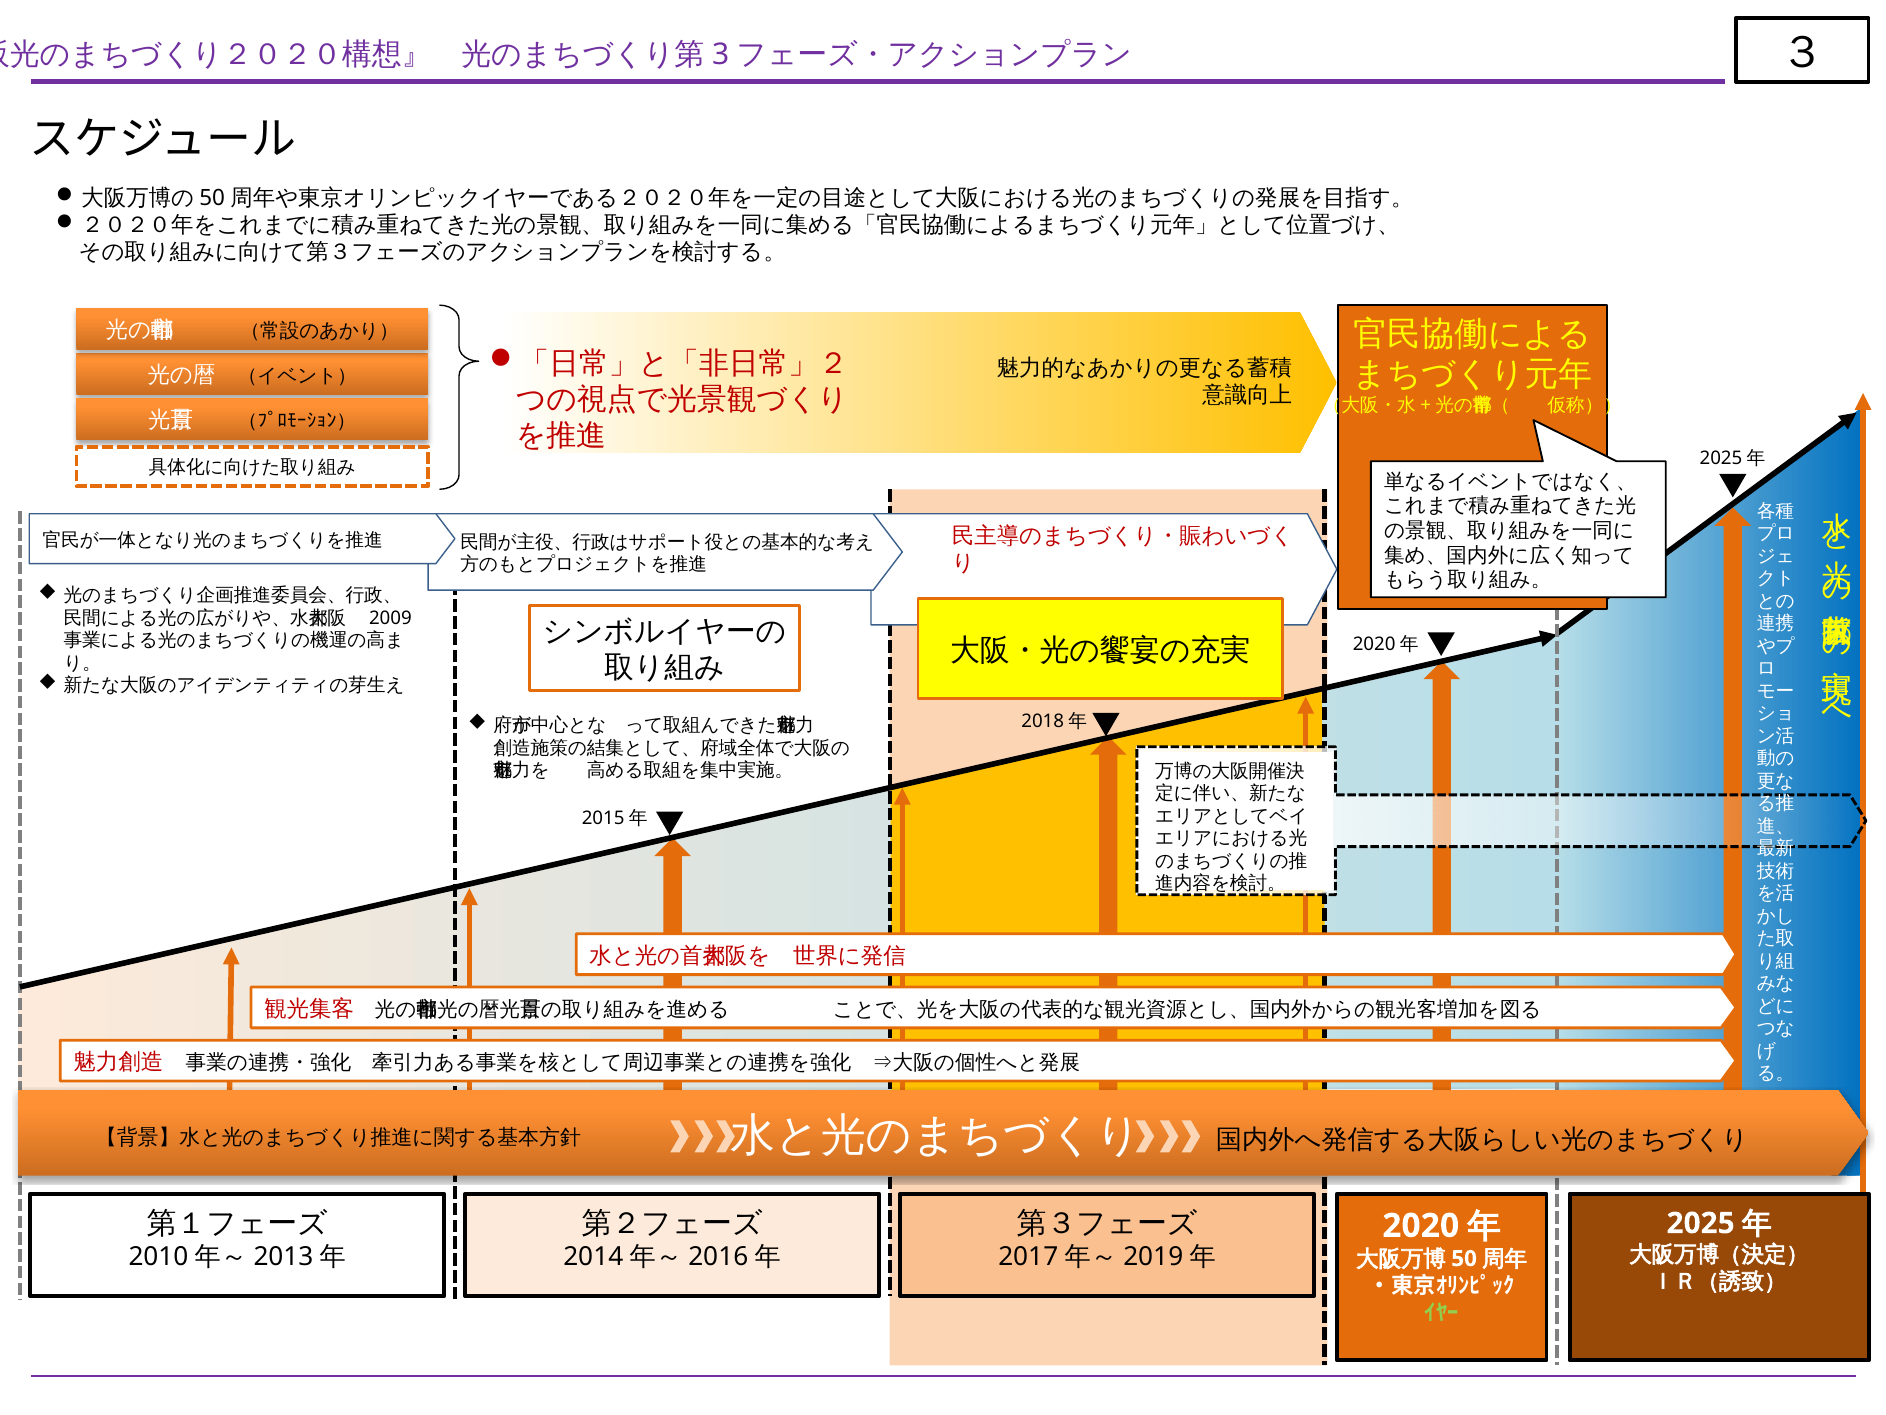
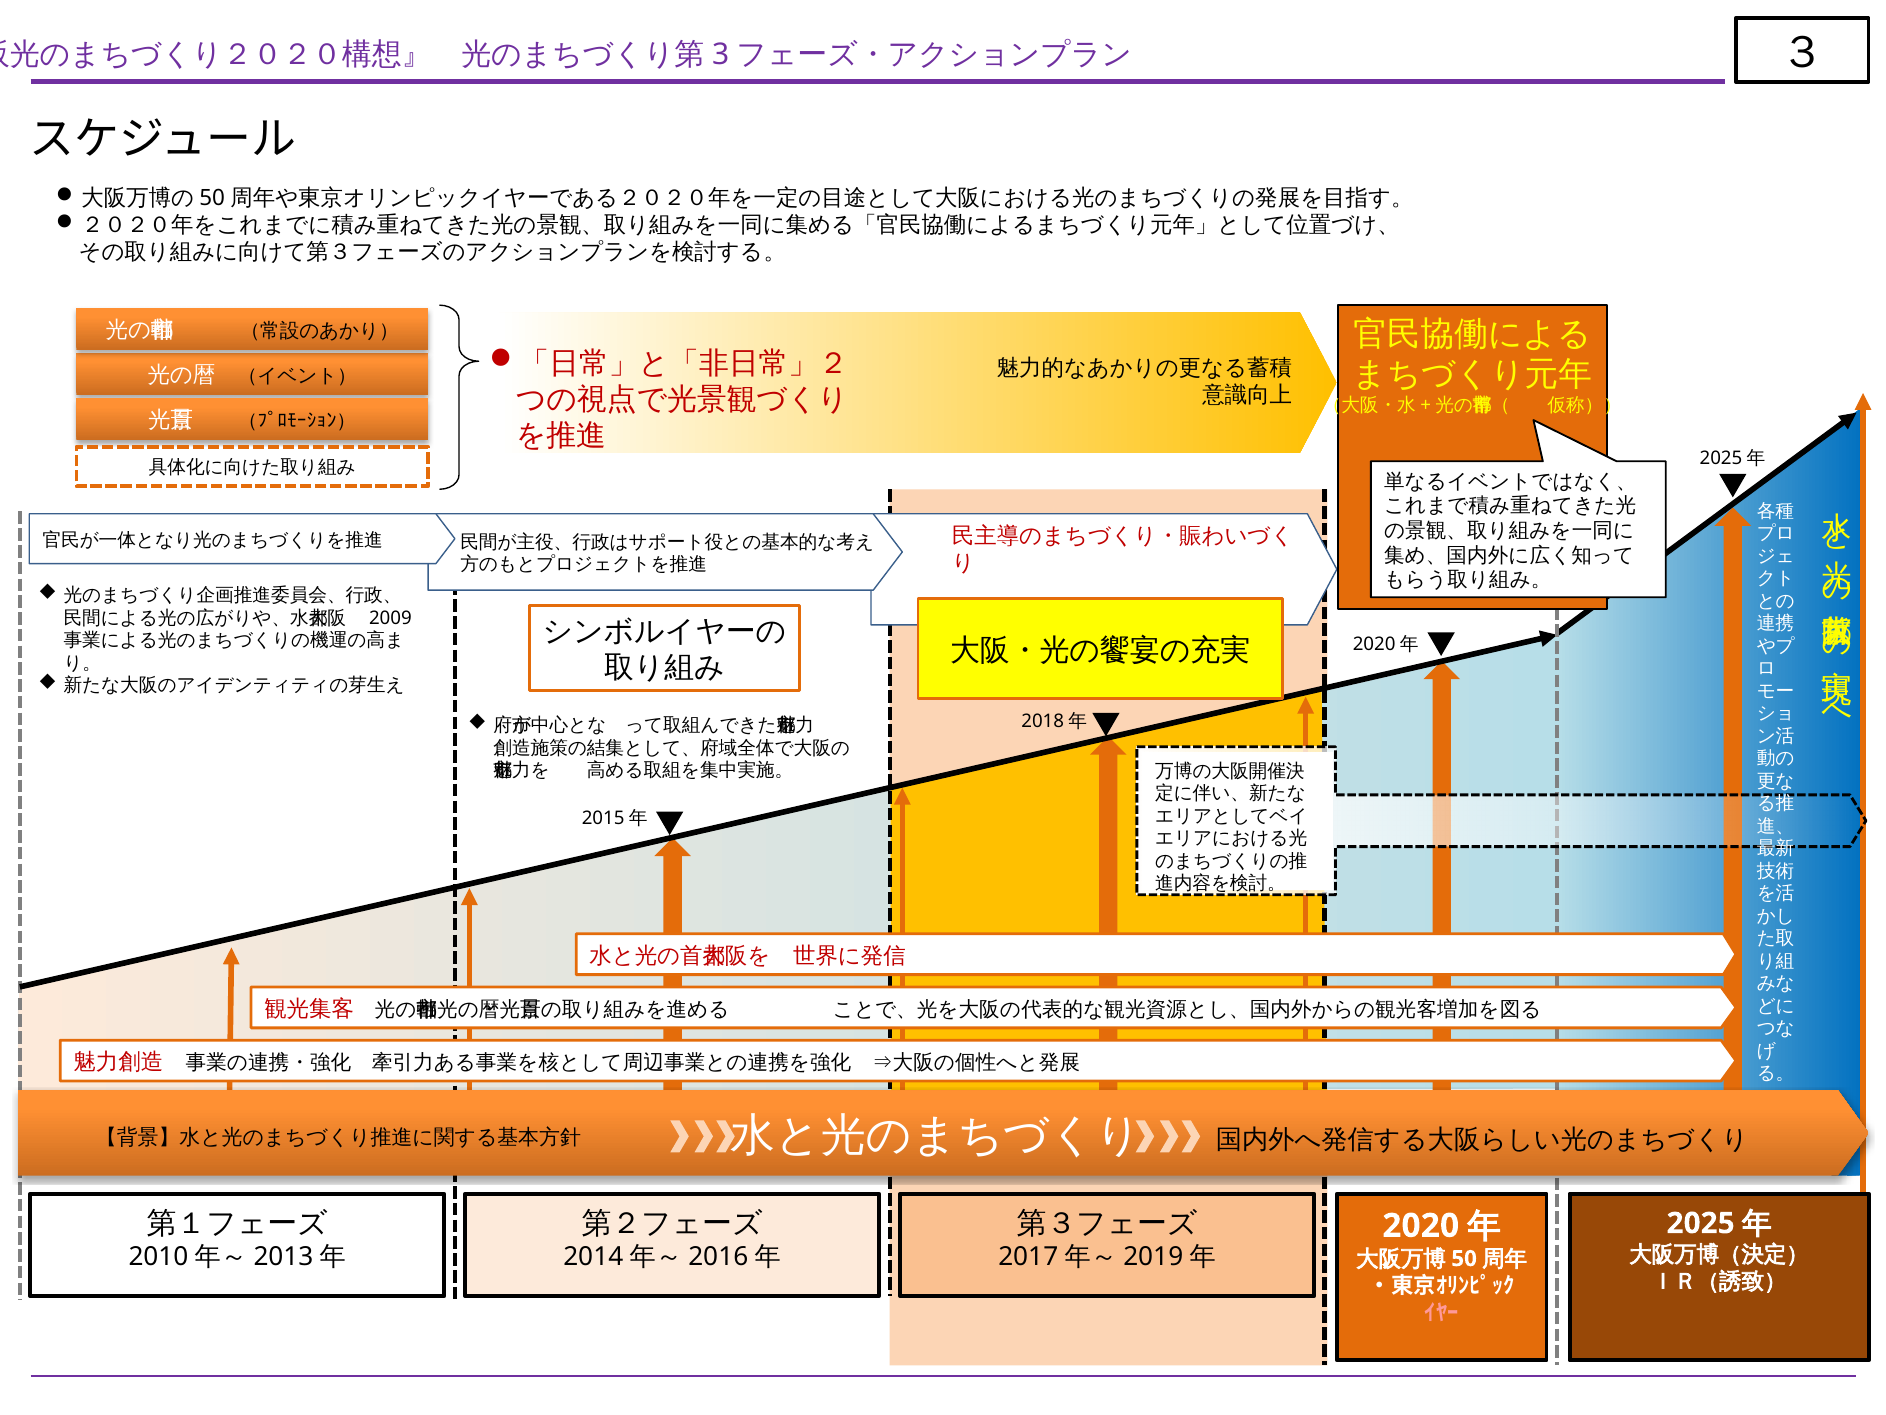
ｲﾔｰ colour: light green -> pink (1442, 1312)
